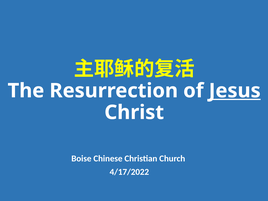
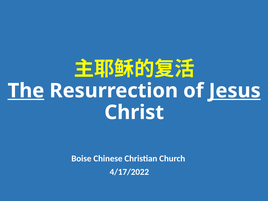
The underline: none -> present (26, 91)
